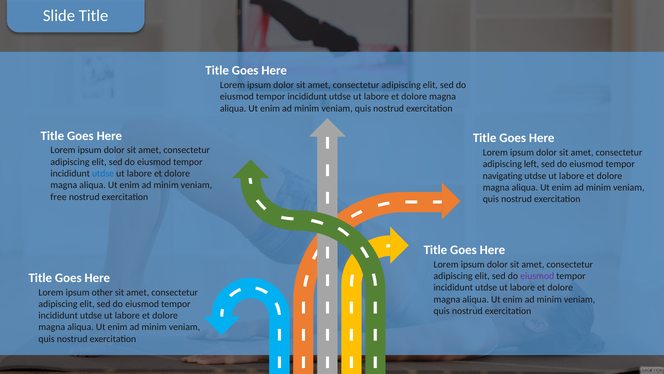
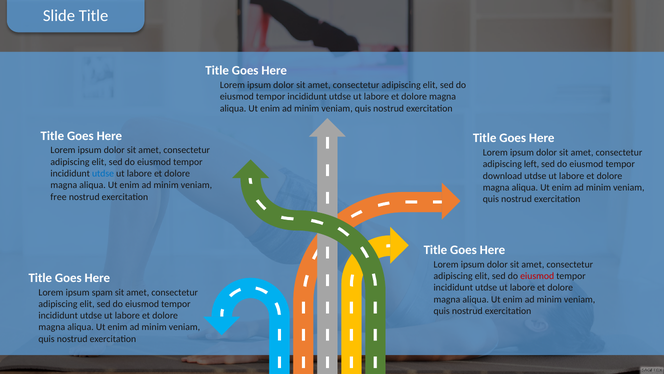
navigating: navigating -> download (502, 176)
eiusmod colour: purple -> red (537, 276)
other: other -> spam (102, 292)
